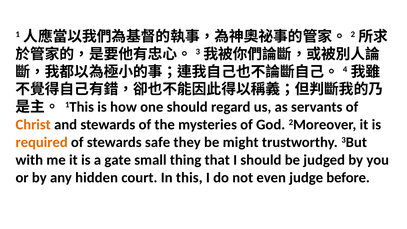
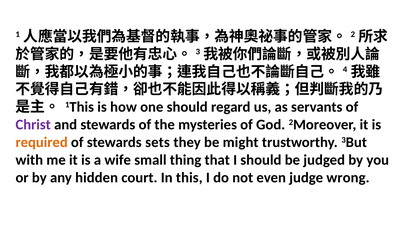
Christ colour: orange -> purple (33, 125)
safe: safe -> sets (158, 142)
gate: gate -> wife (118, 160)
before: before -> wrong (348, 178)
